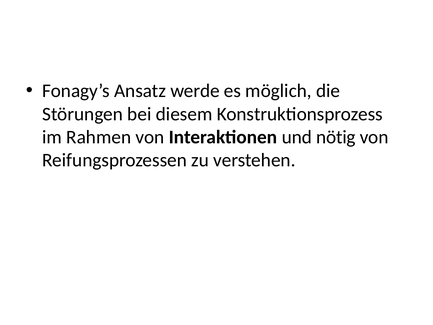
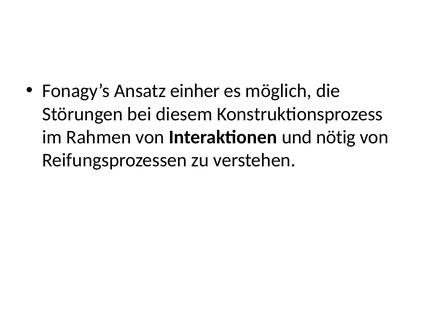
werde: werde -> einher (195, 91)
